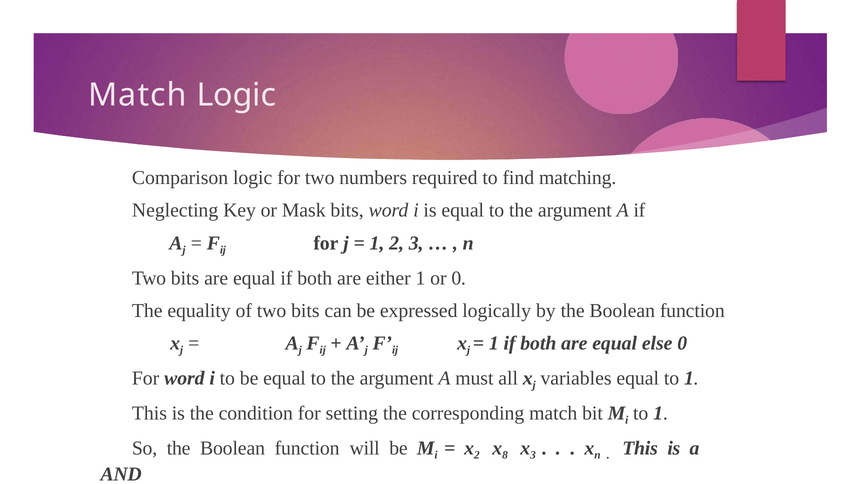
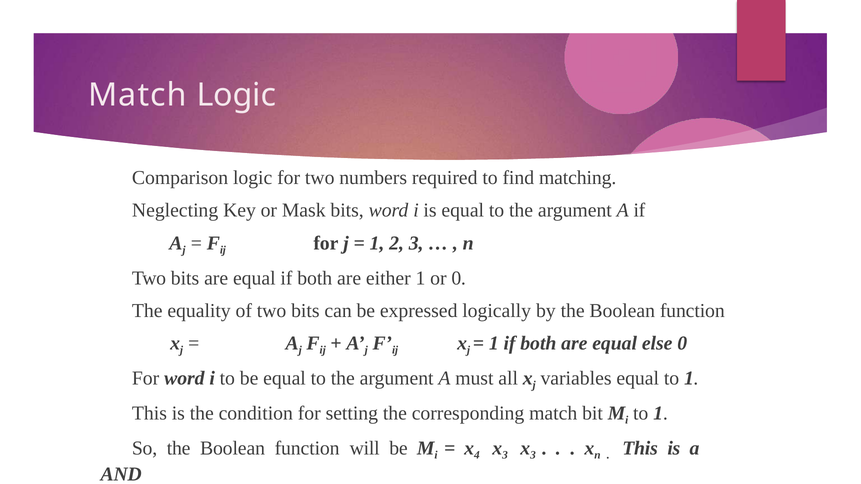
2: 2 -> 4 (477, 456)
8: 8 -> 3 (505, 456)
